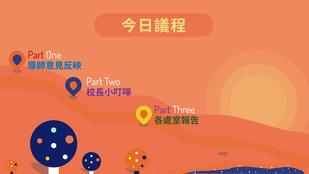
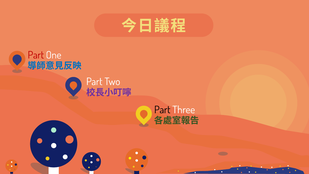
Part colour: purple -> black (162, 110)
